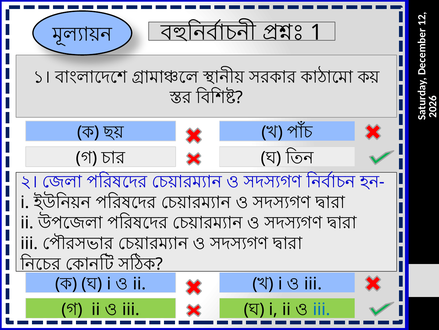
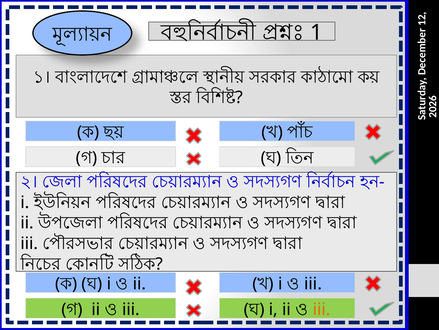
iii colour: blue -> orange (322, 309)
